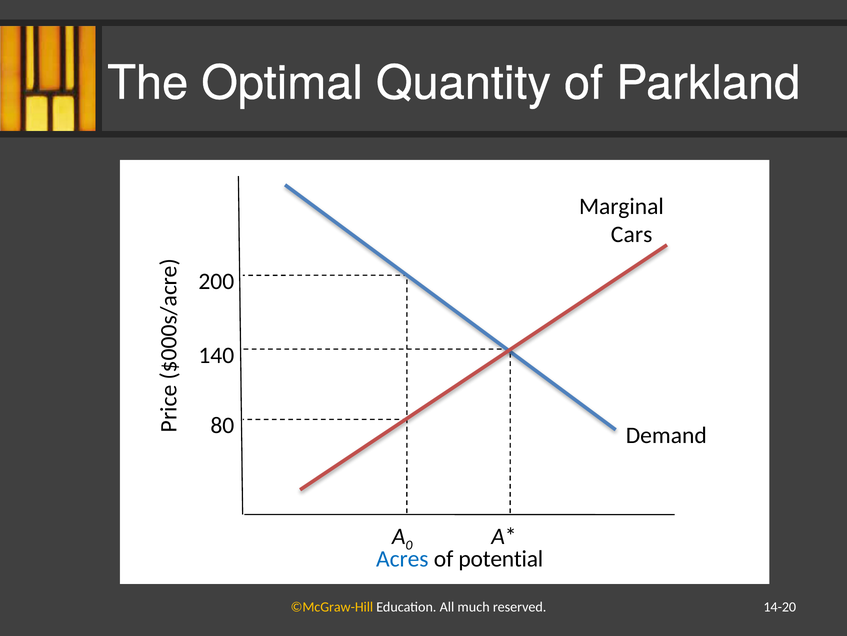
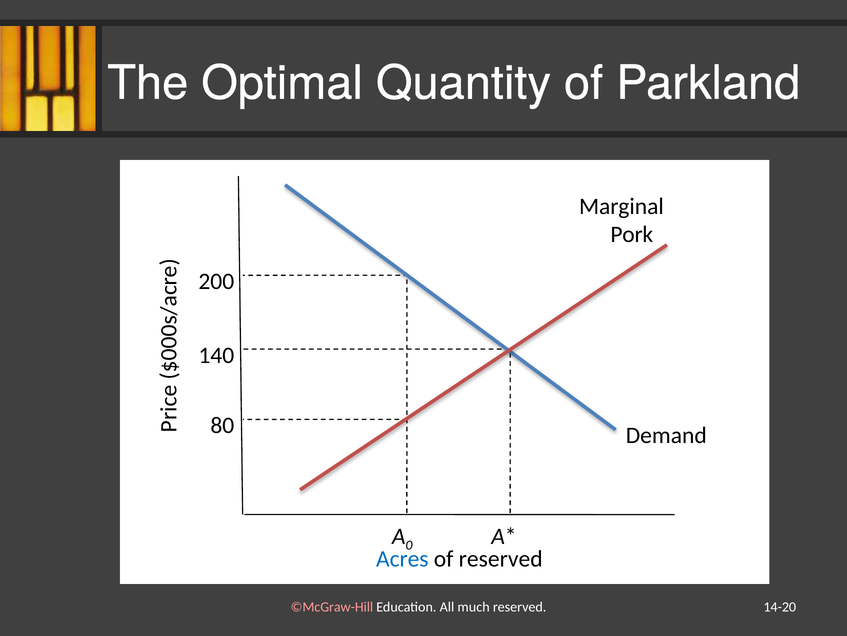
Cars: Cars -> Pork (632, 234)
of potential: potential -> reserved (501, 558)
©McGraw-Hill colour: yellow -> pink (332, 607)
